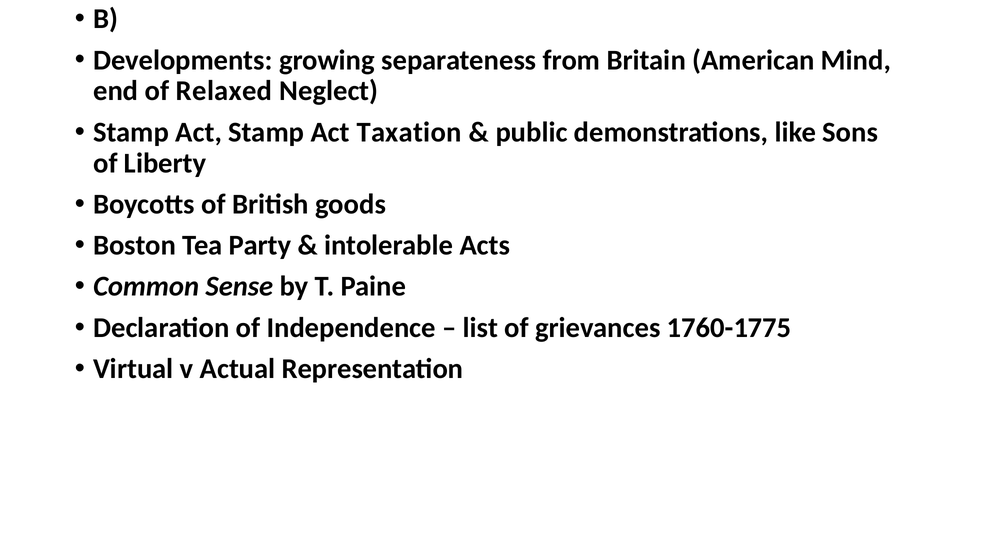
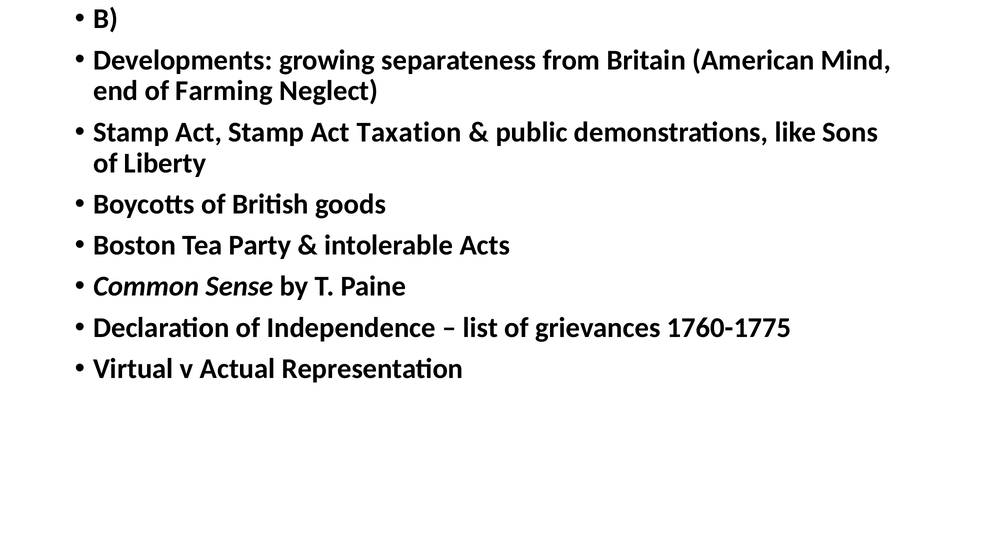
Relaxed: Relaxed -> Farming (224, 91)
